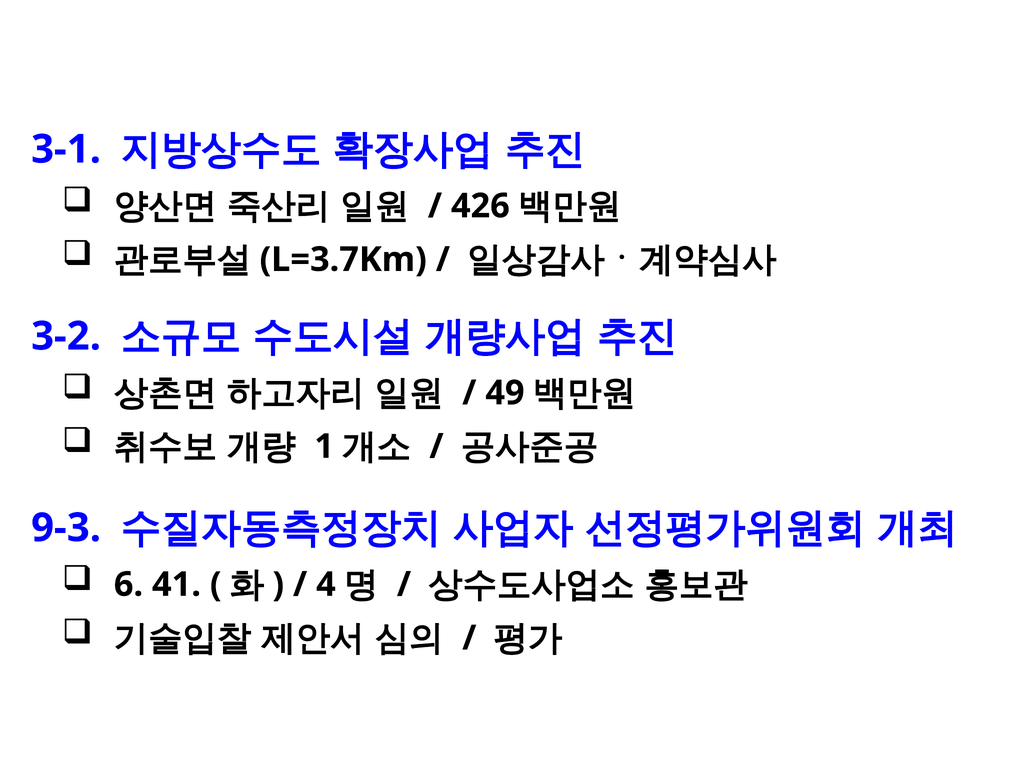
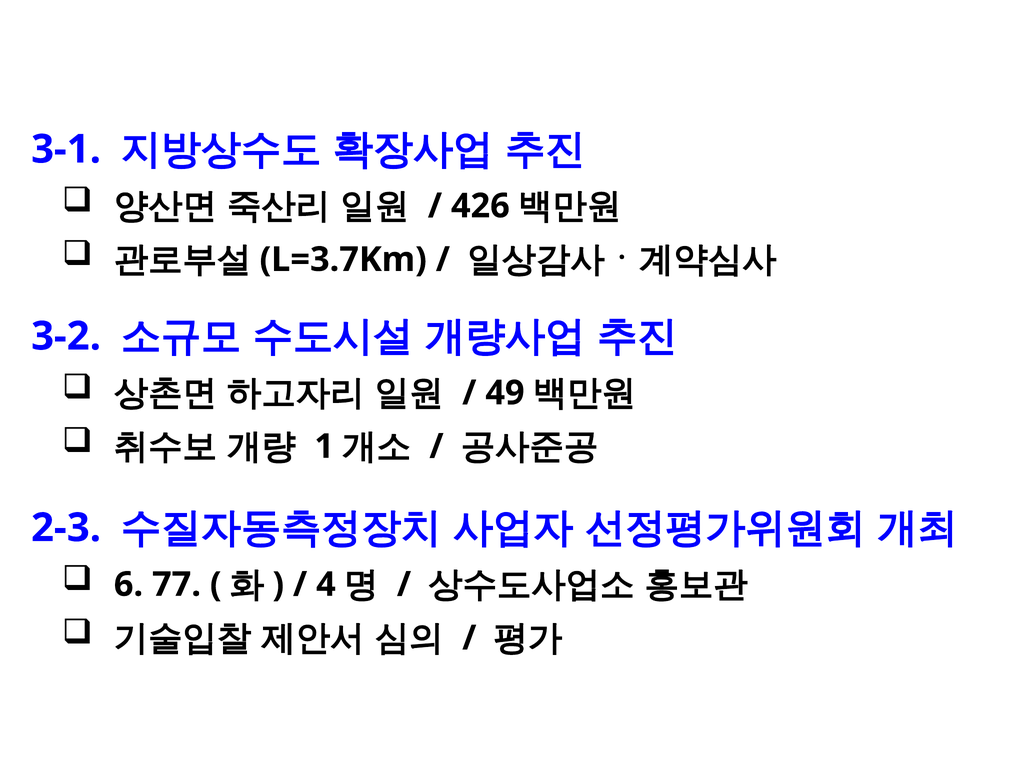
9-3: 9-3 -> 2-3 (66, 528)
41: 41 -> 77 (177, 585)
